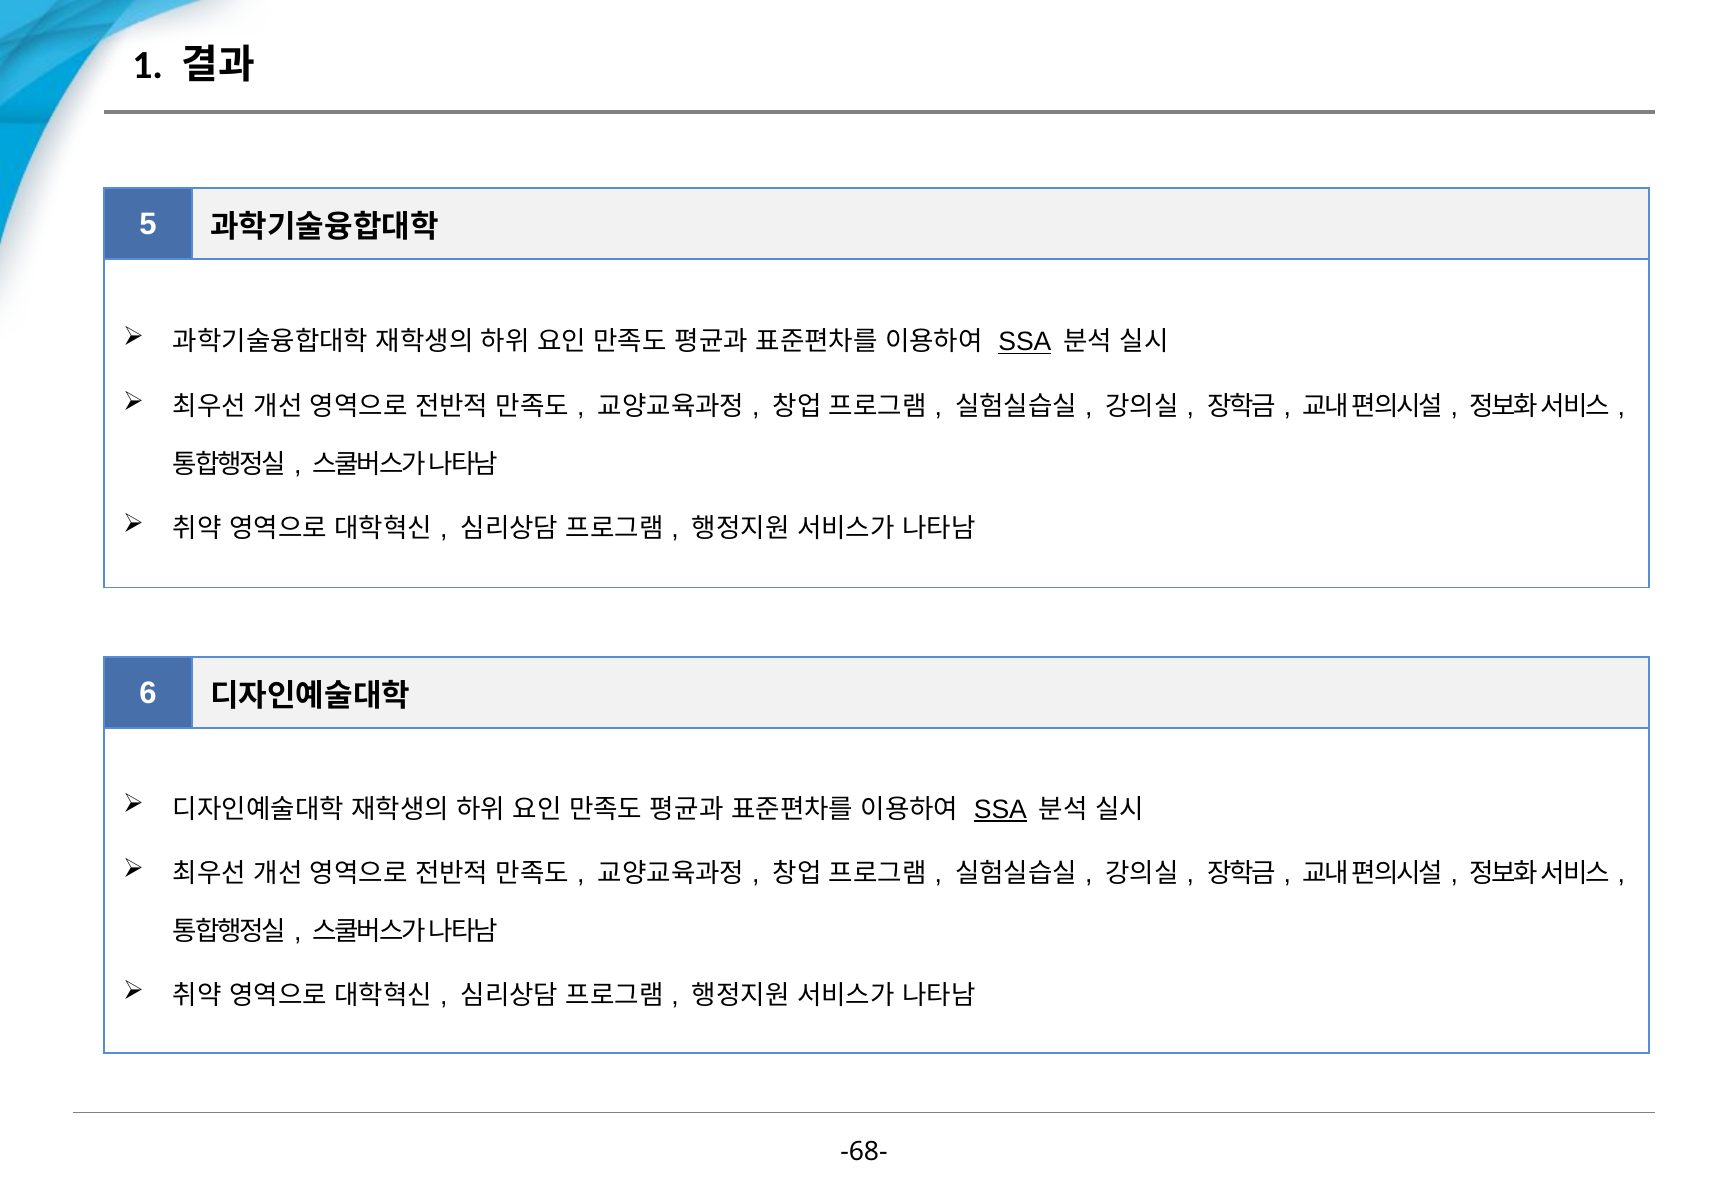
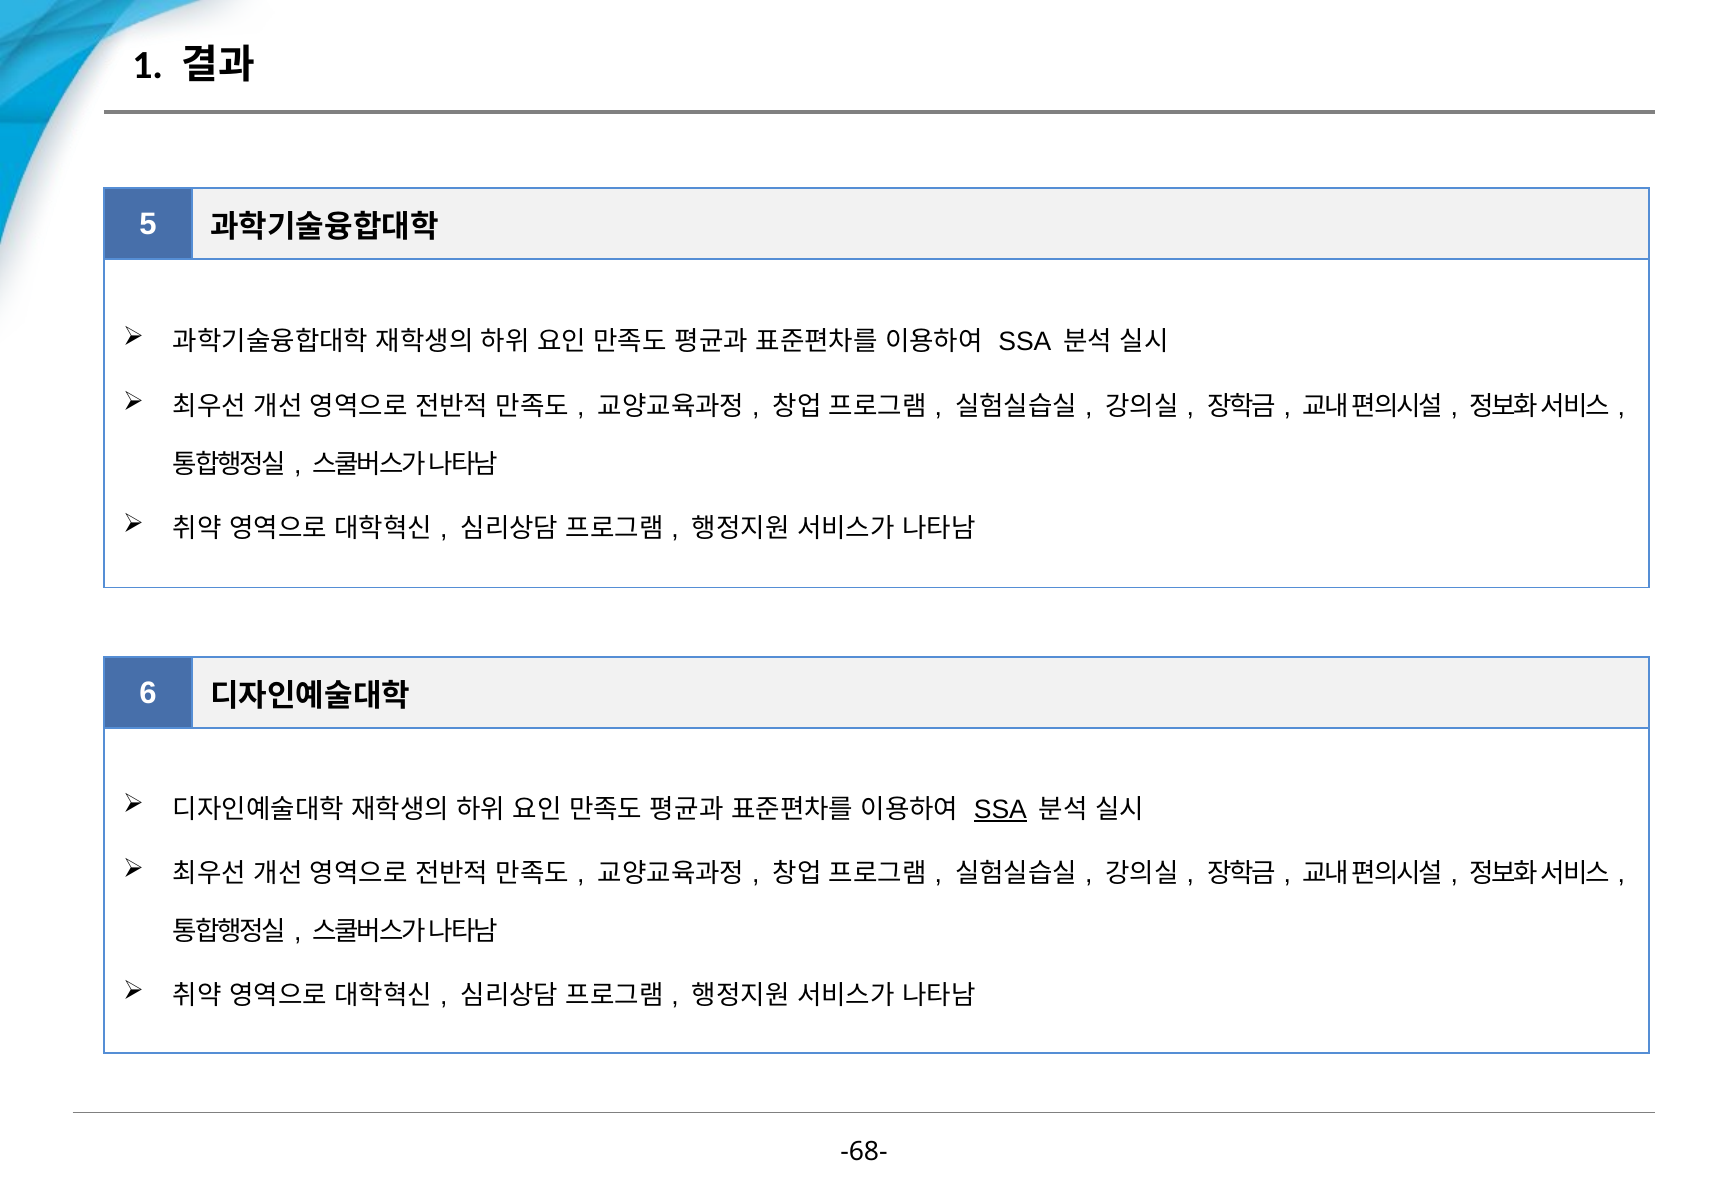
SSA underline: present -> none (1025, 342)
